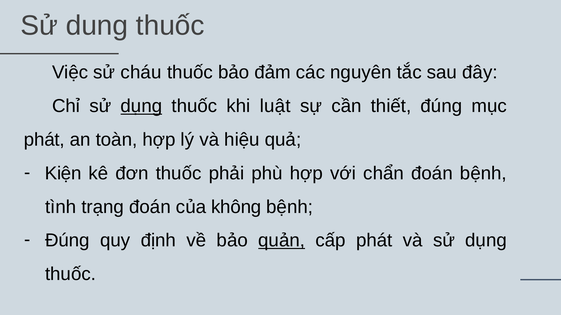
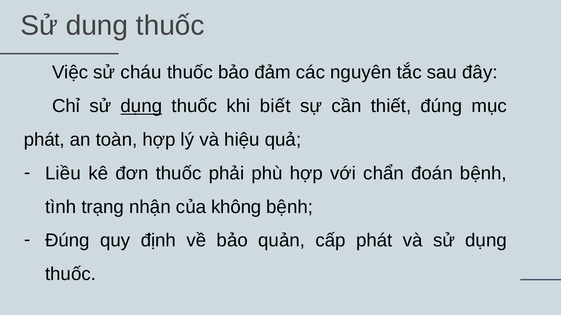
luật: luật -> biết (275, 106)
Kiện: Kiện -> Liều (63, 174)
trạng đoán: đoán -> nhận (150, 207)
quản underline: present -> none (282, 241)
